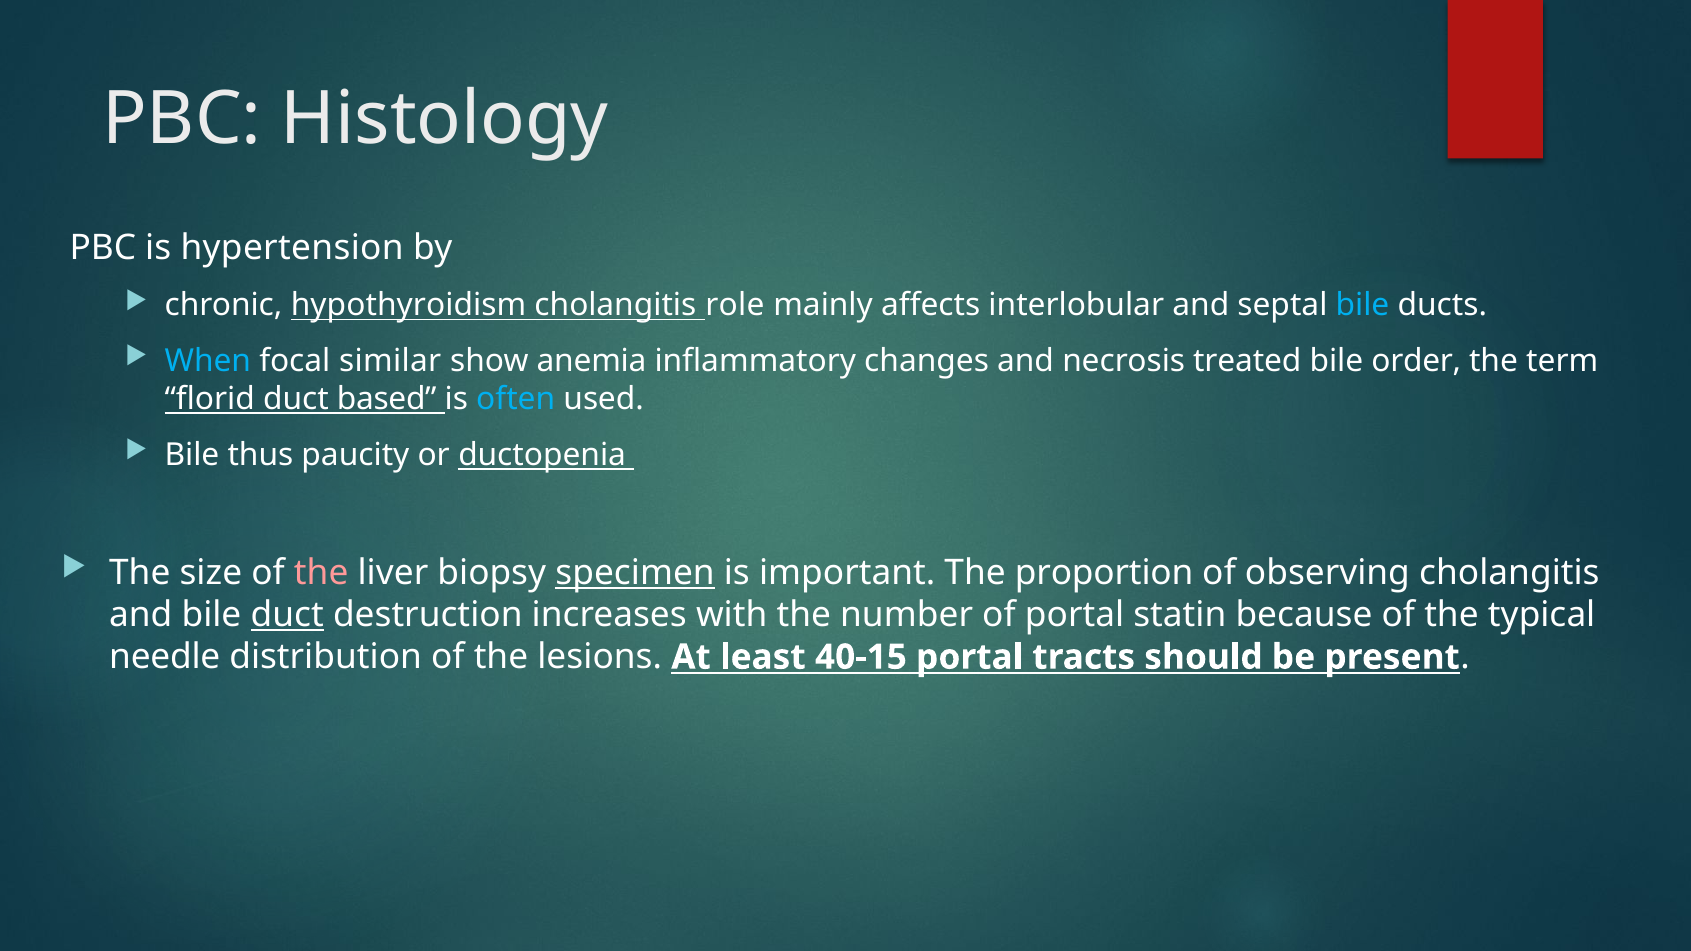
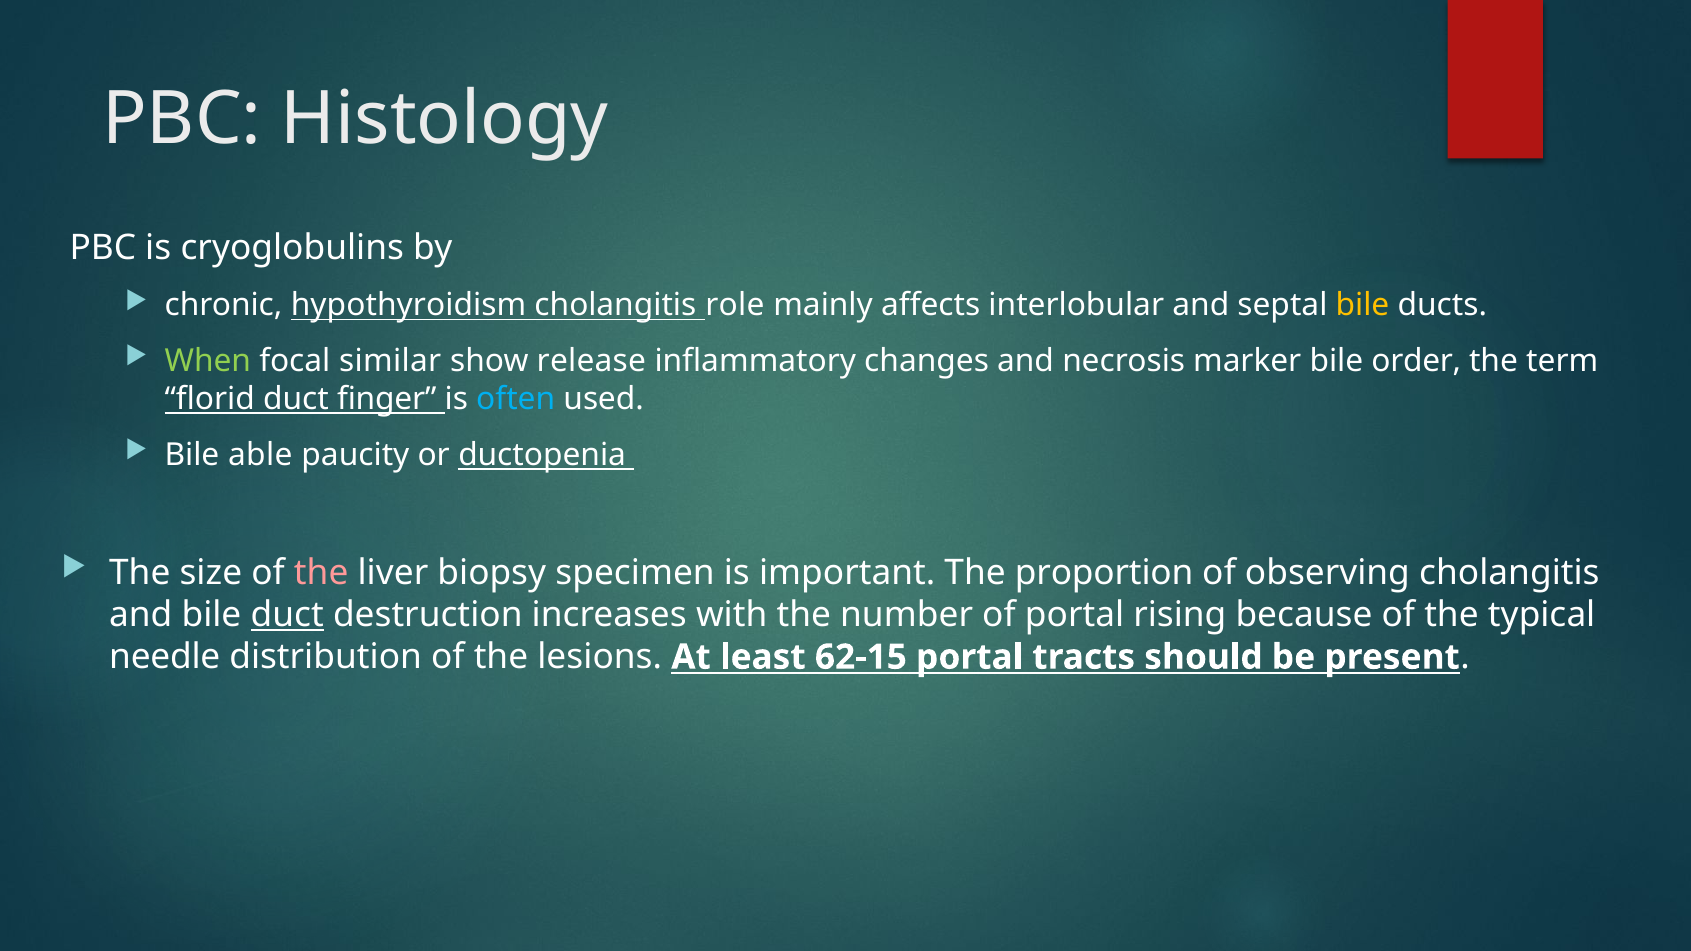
hypertension: hypertension -> cryoglobulins (292, 248)
bile colour: light blue -> yellow (1363, 305)
When colour: light blue -> light green (208, 361)
anemia: anemia -> release (591, 361)
treated: treated -> marker (1247, 361)
based: based -> finger (387, 399)
thus: thus -> able (260, 455)
specimen underline: present -> none (635, 573)
statin: statin -> rising (1180, 615)
40-15: 40-15 -> 62-15 (861, 657)
